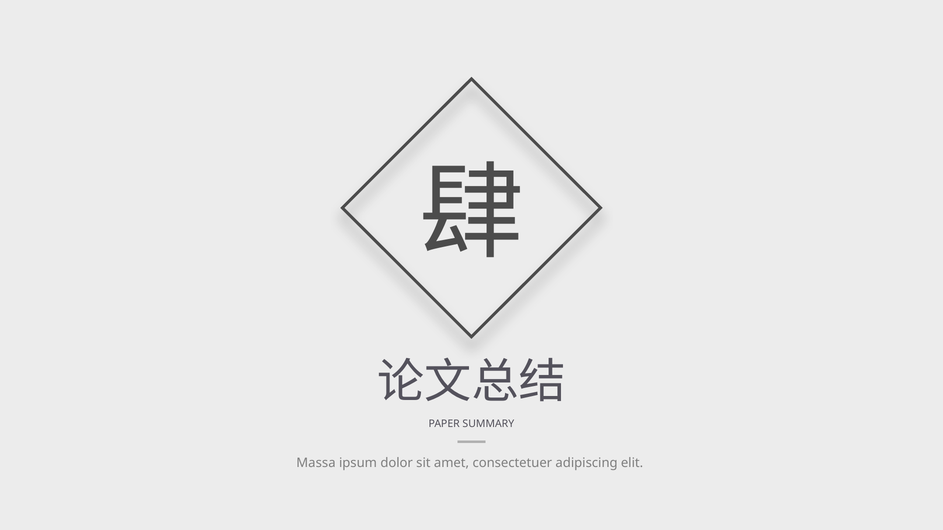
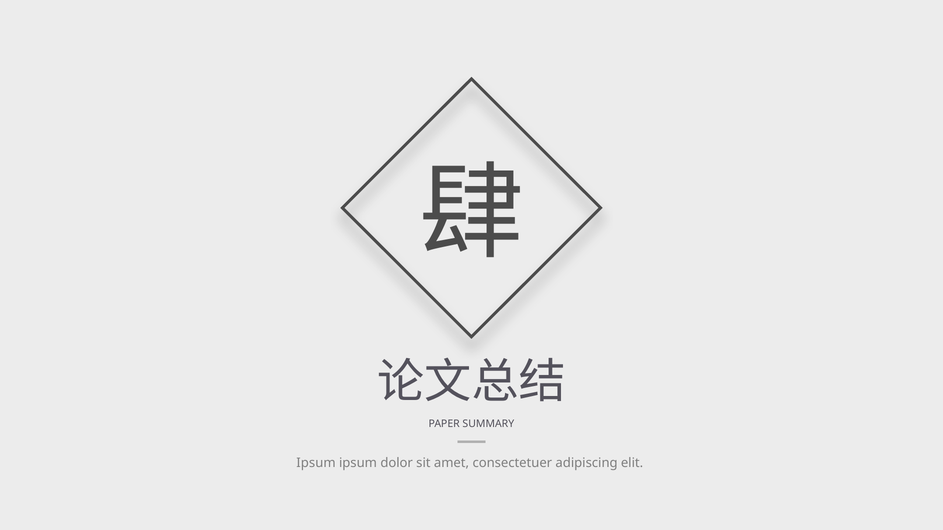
Massa: Massa -> Ipsum (316, 463)
